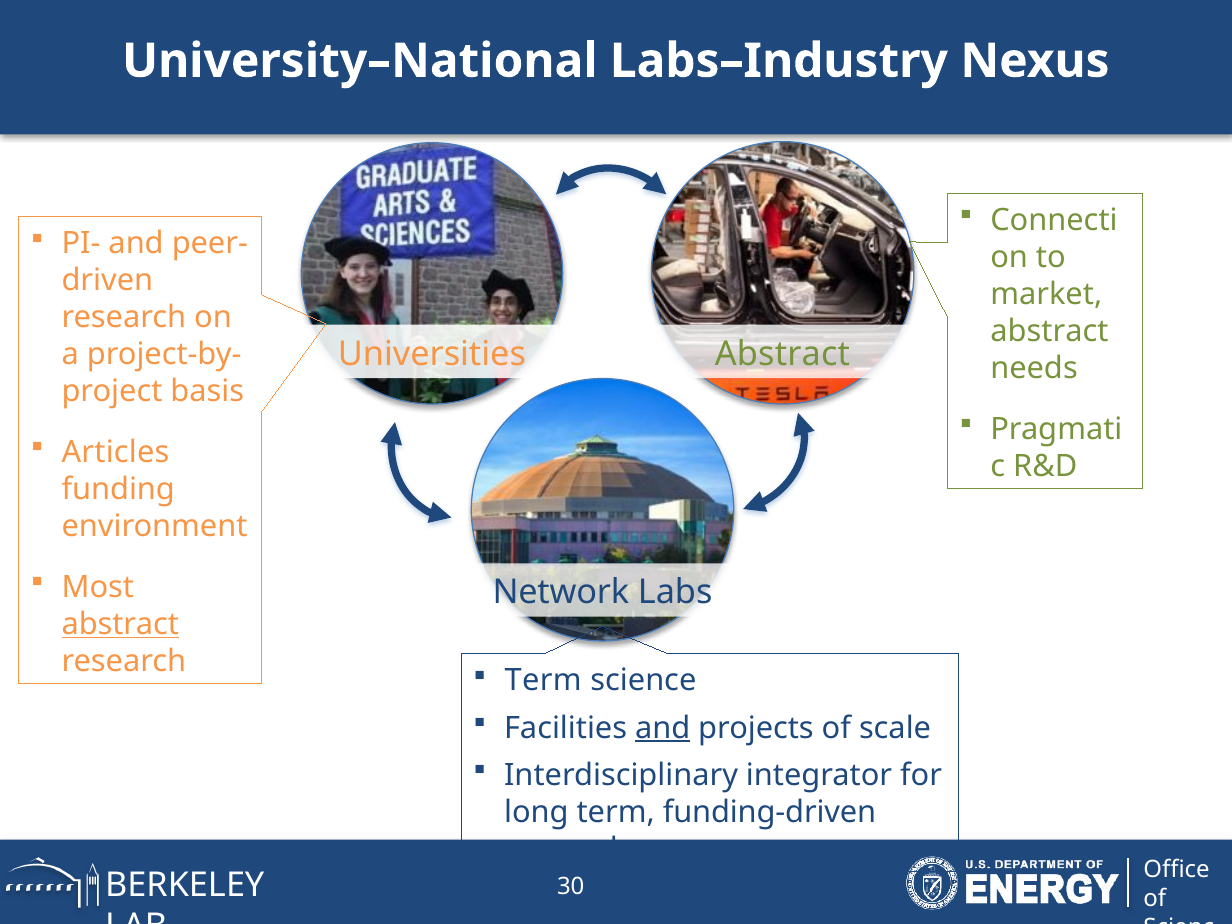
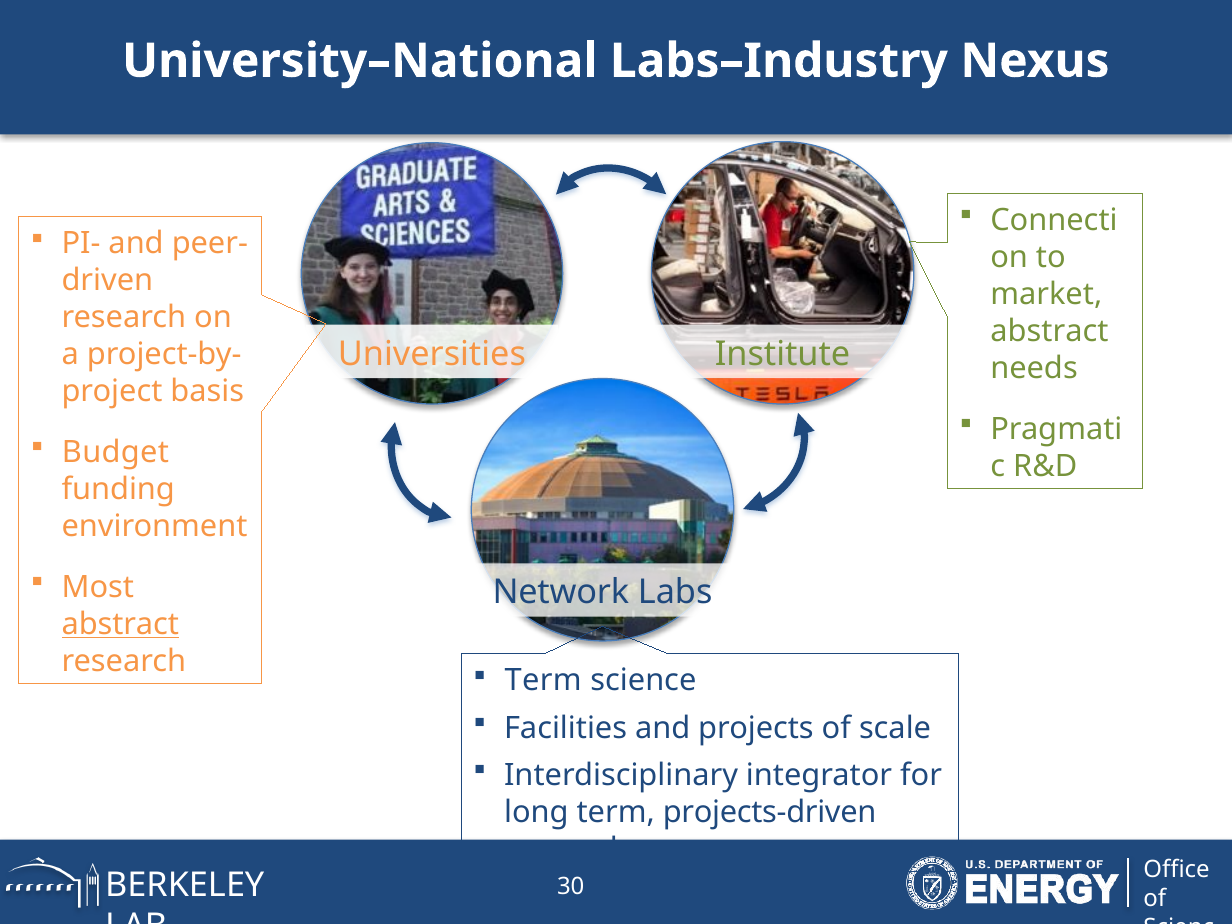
Abstract: Abstract -> Institute (783, 354)
Articles: Articles -> Budget (115, 452)
and underline: present -> none (663, 728)
funding-driven: funding-driven -> projects-driven (770, 812)
